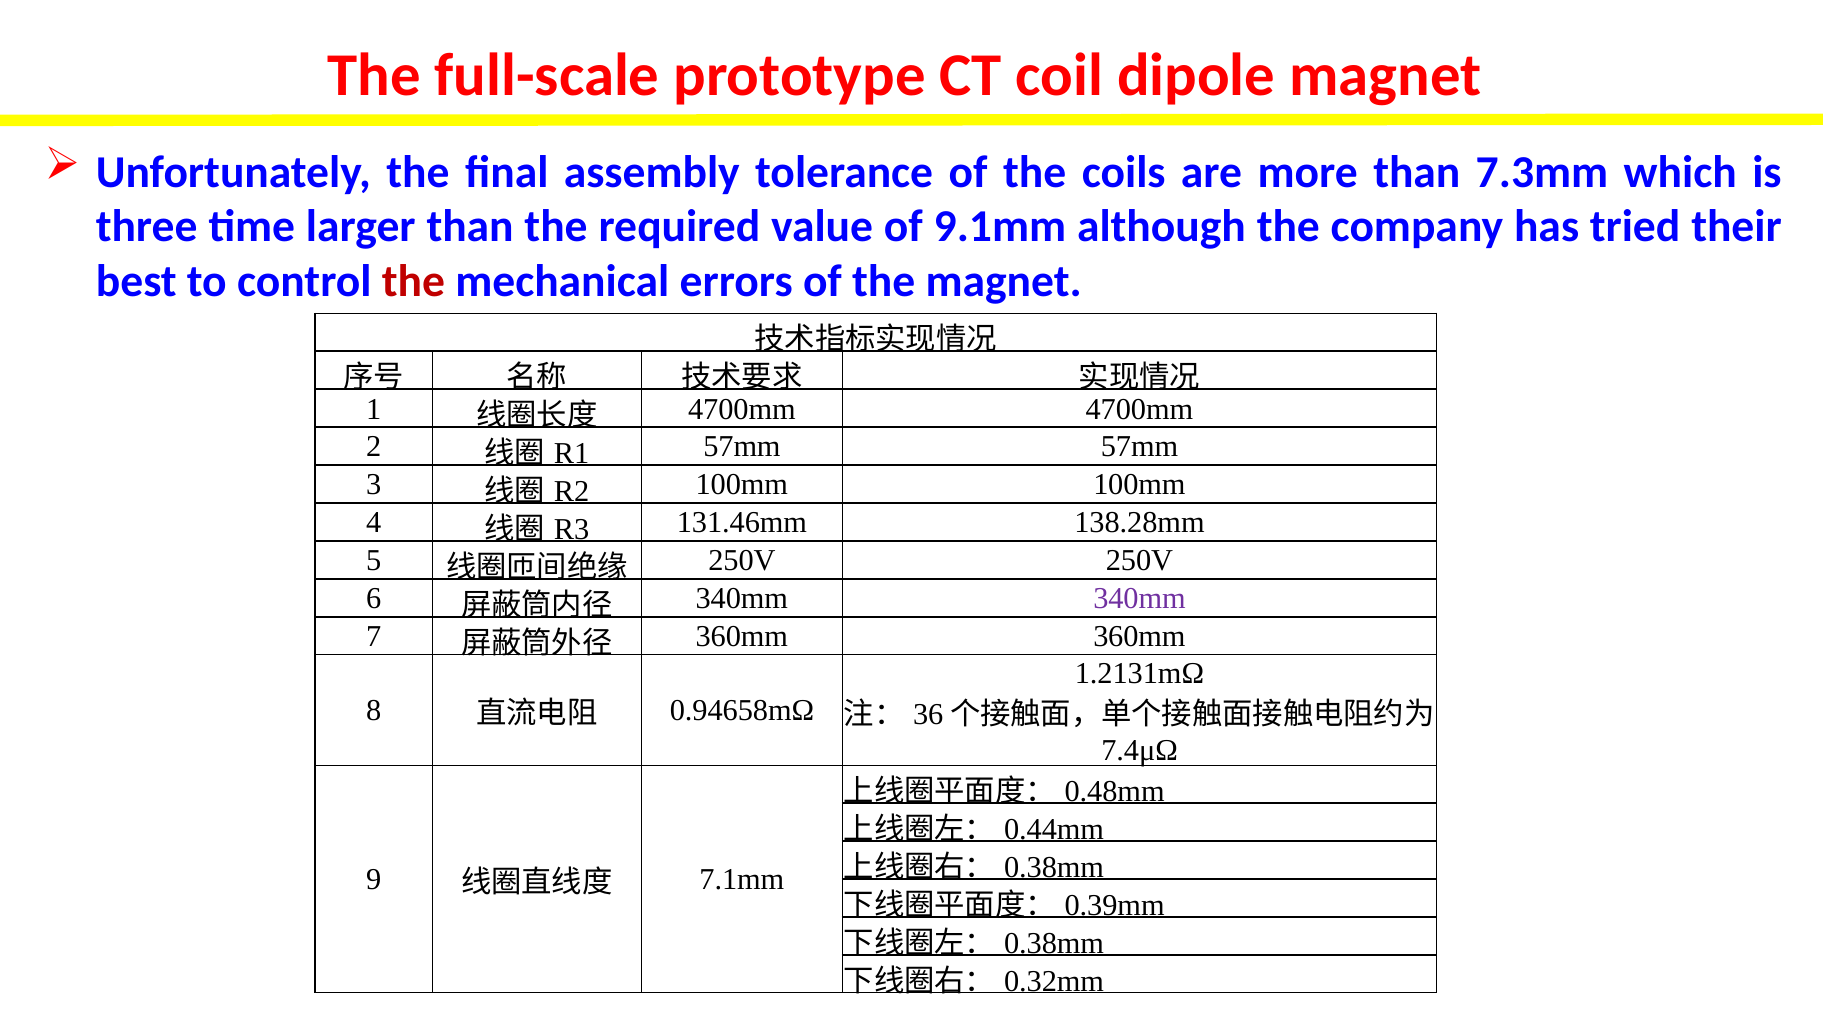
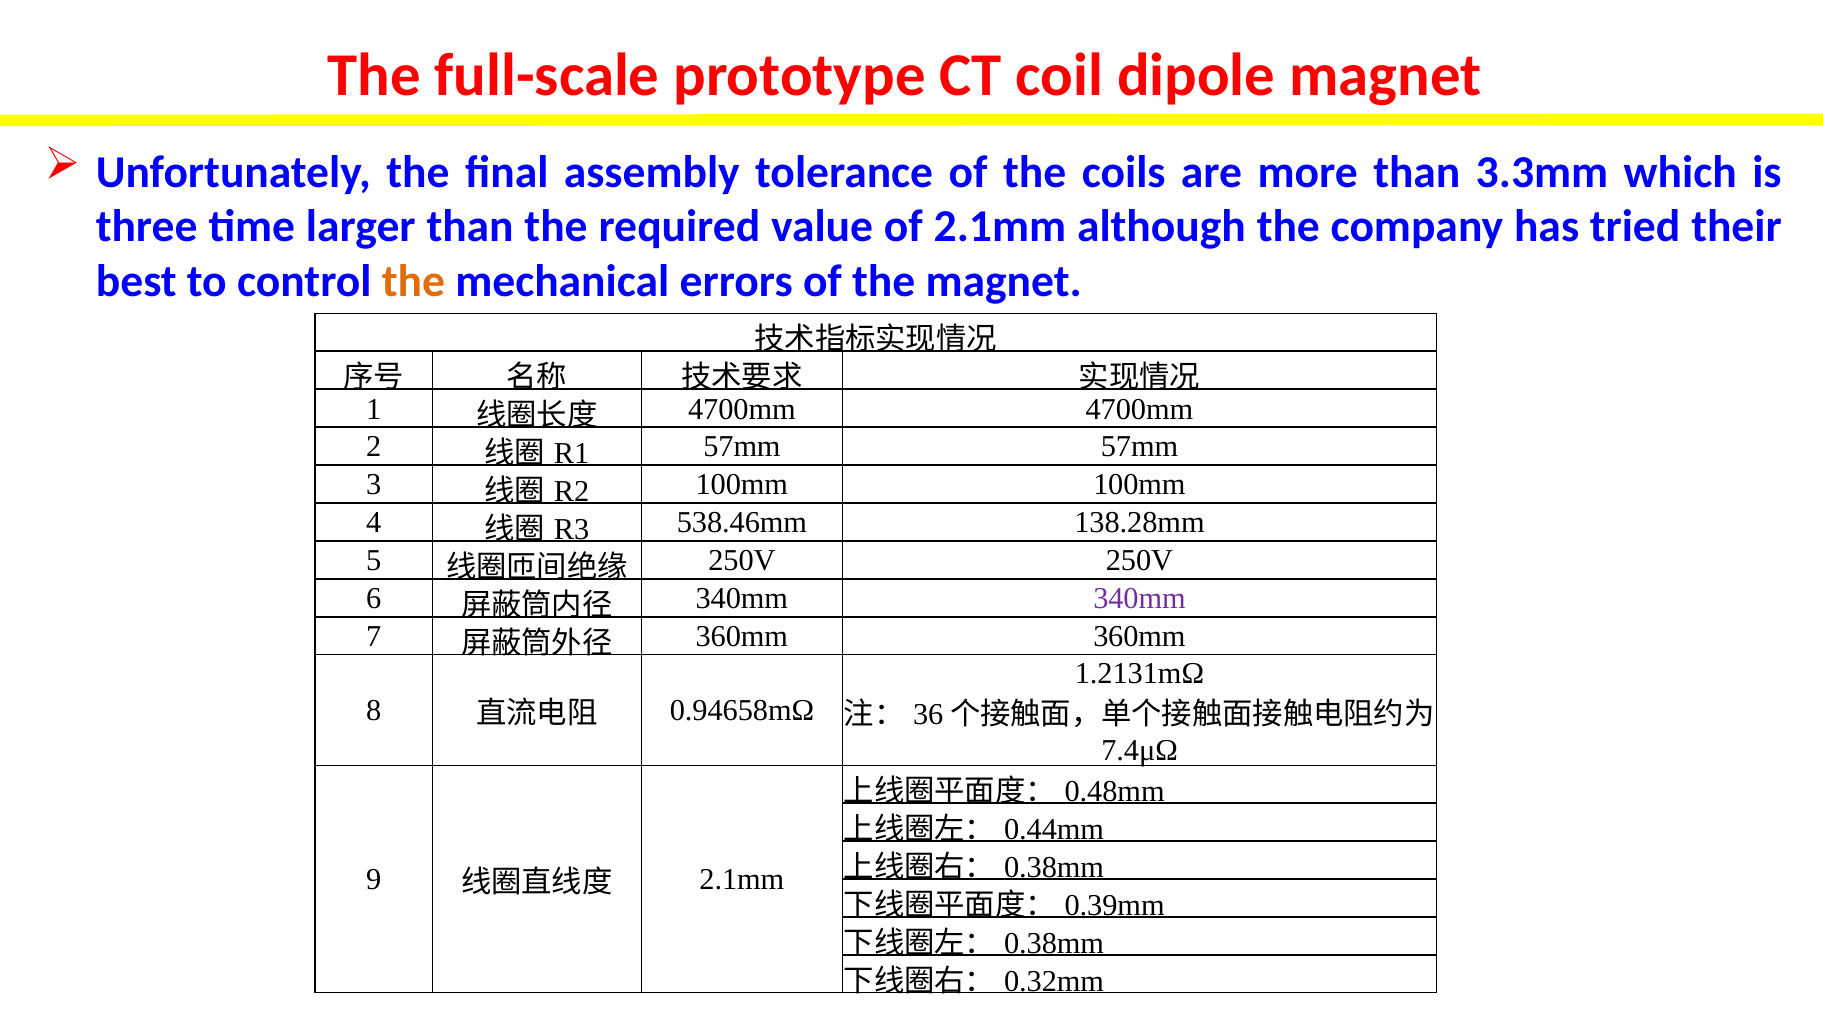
7.3mm: 7.3mm -> 3.3mm (1542, 172)
of 9.1mm: 9.1mm -> 2.1mm (1000, 227)
the colour: red -> orange (413, 282)
131.46mm: 131.46mm -> 538.46mm (742, 523)
7.1mm: 7.1mm -> 2.1mm (742, 880)
